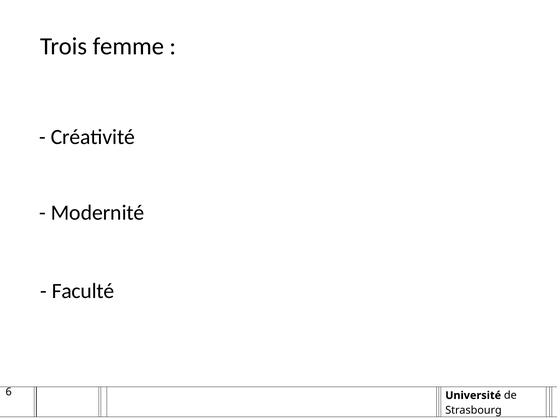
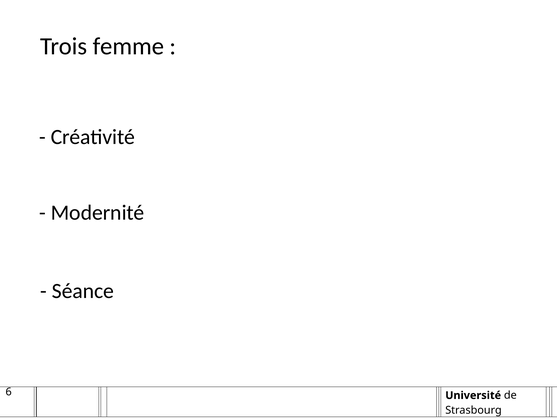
Faculté: Faculté -> Séance (83, 291)
